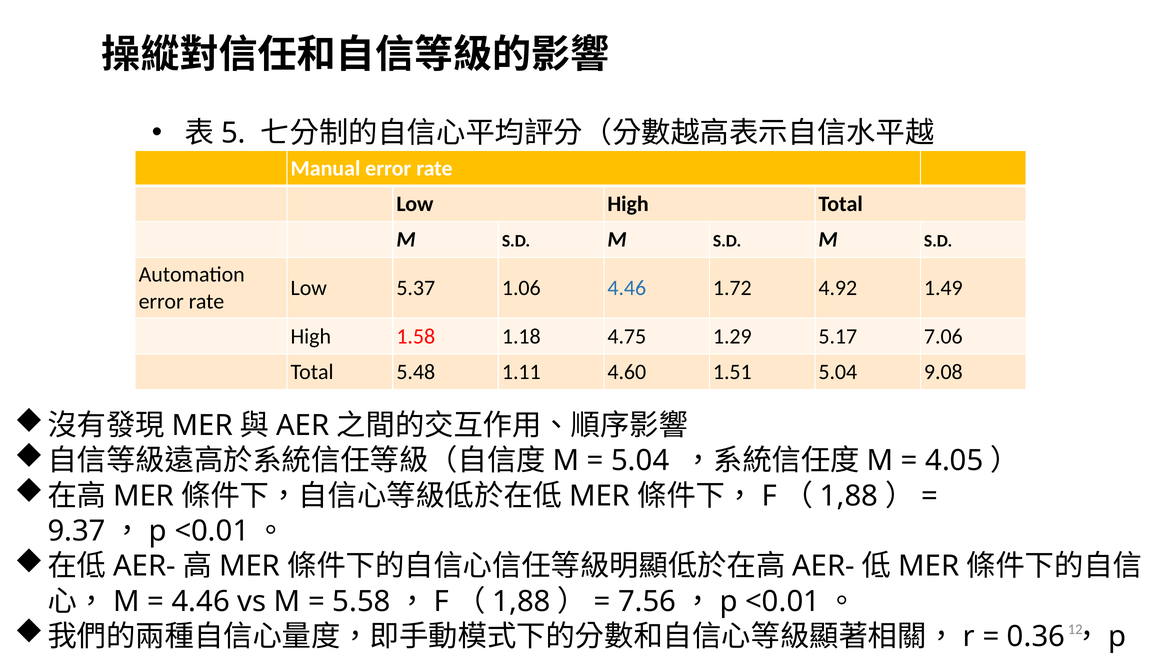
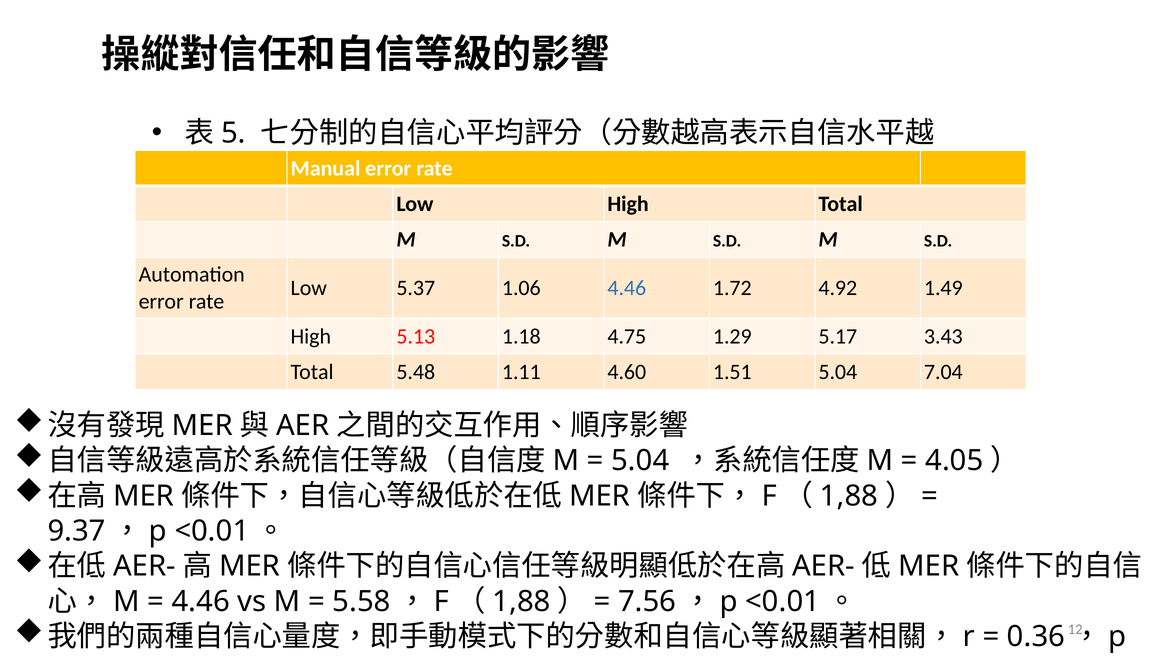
1.58: 1.58 -> 5.13 (416, 336)
7.06: 7.06 -> 3.43 (943, 336)
9.08: 9.08 -> 7.04 (943, 372)
